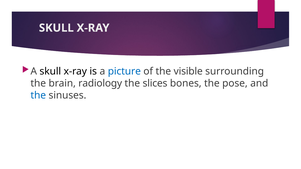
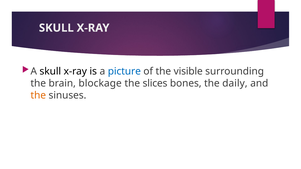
radiology: radiology -> blockage (100, 83)
pose: pose -> daily (235, 83)
the colour: blue -> orange (38, 96)
